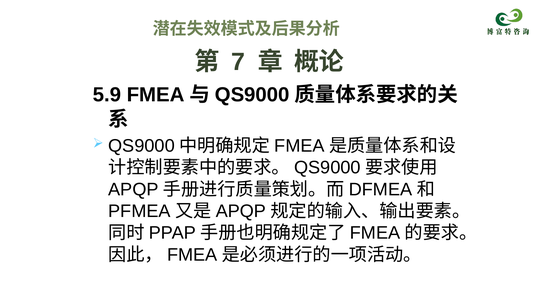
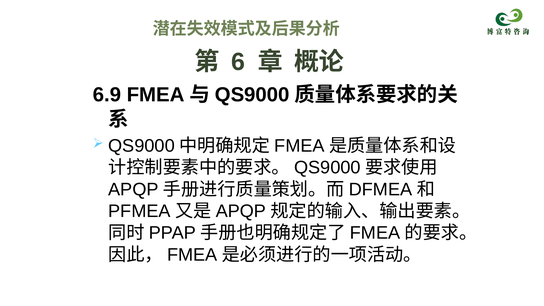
7: 7 -> 6 (238, 62)
5.9: 5.9 -> 6.9 (107, 95)
